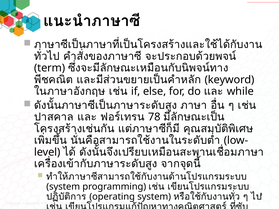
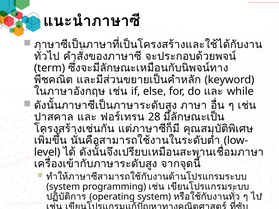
78: 78 -> 28 (154, 117)
